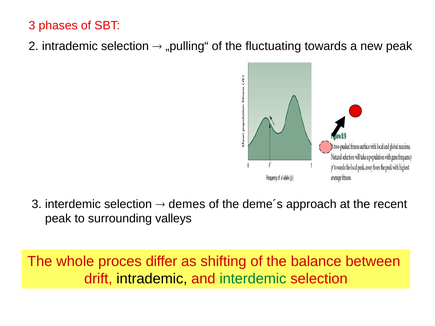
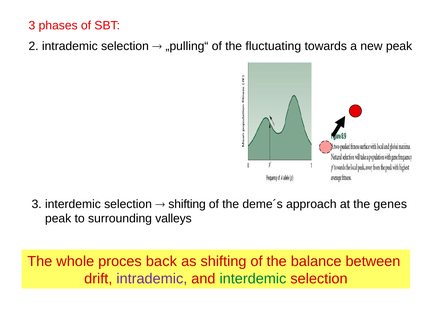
demes: demes -> shifting (187, 204)
recent: recent -> genes (390, 204)
differ: differ -> back (161, 262)
intrademic colour: black -> purple (152, 279)
